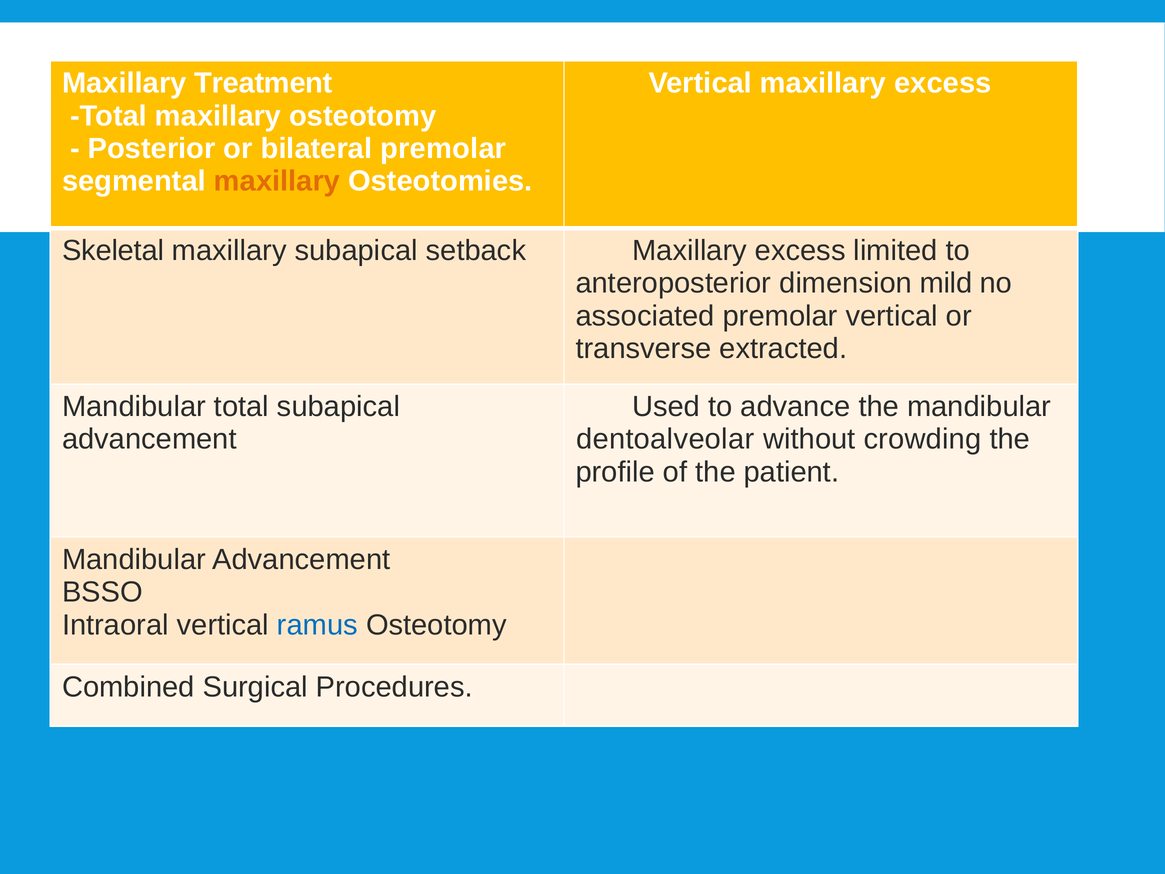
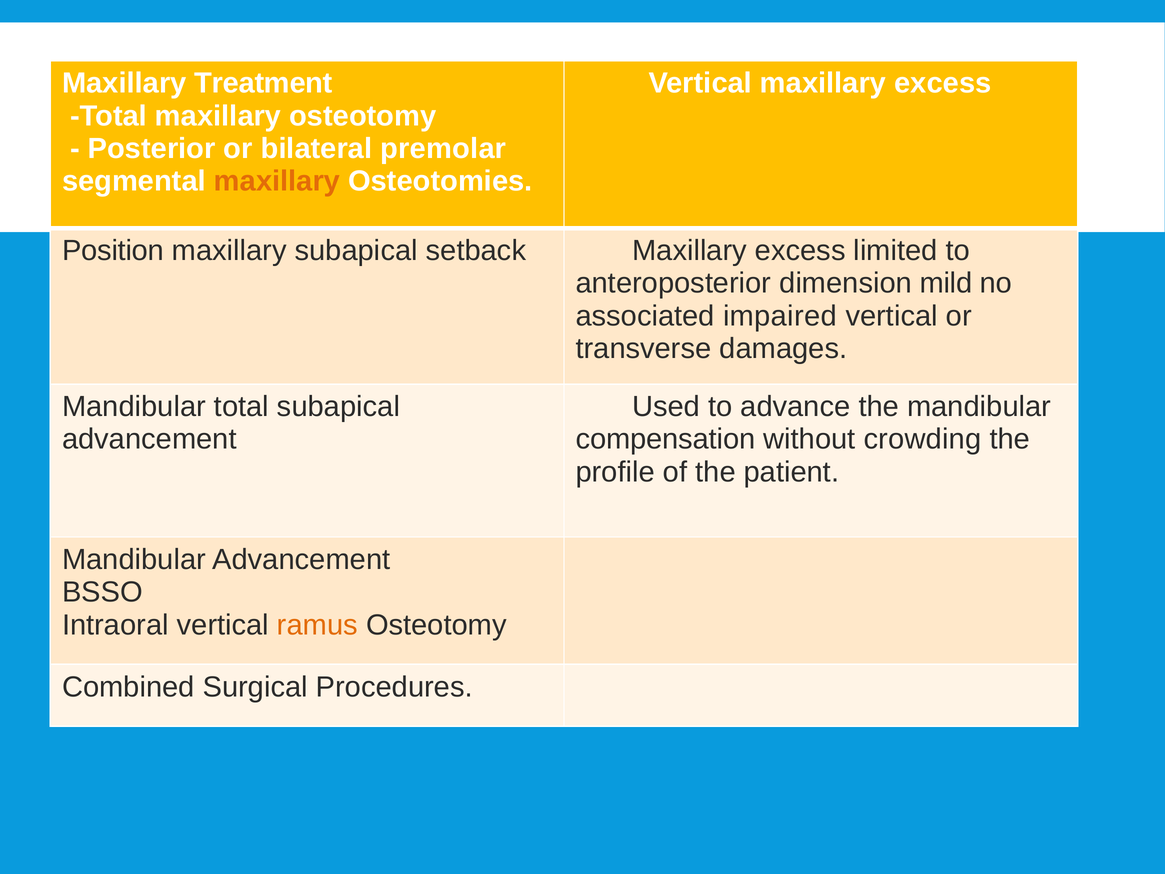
Skeletal: Skeletal -> Position (113, 251)
associated premolar: premolar -> impaired (780, 316)
extracted: extracted -> damages (783, 349)
dentoalveolar: dentoalveolar -> compensation (665, 439)
ramus colour: blue -> orange (317, 625)
